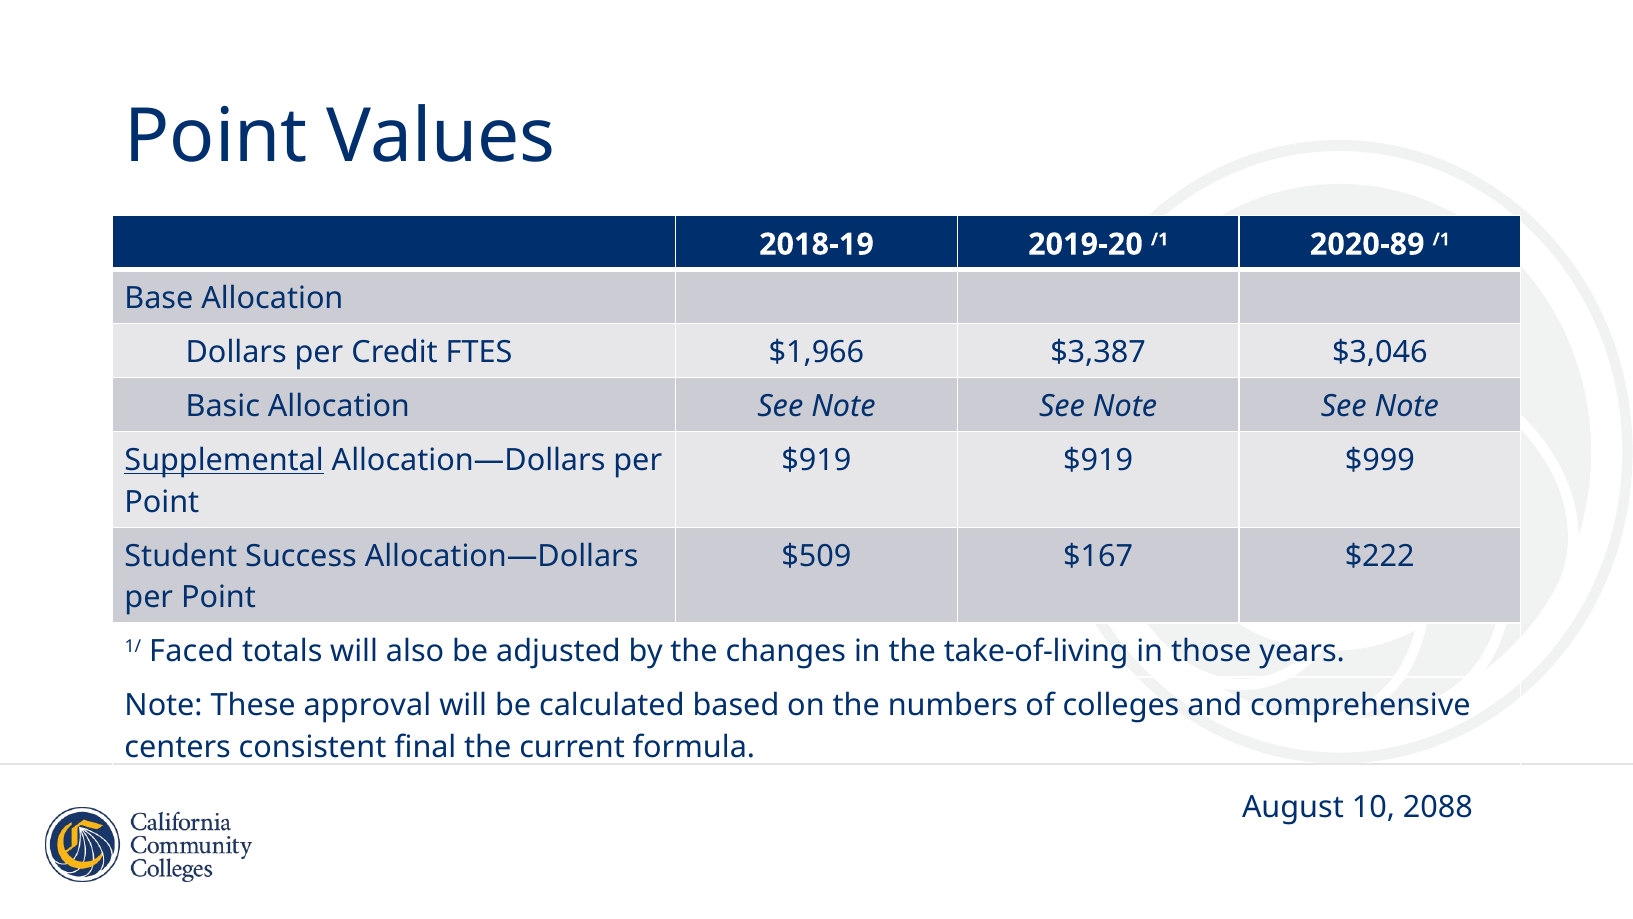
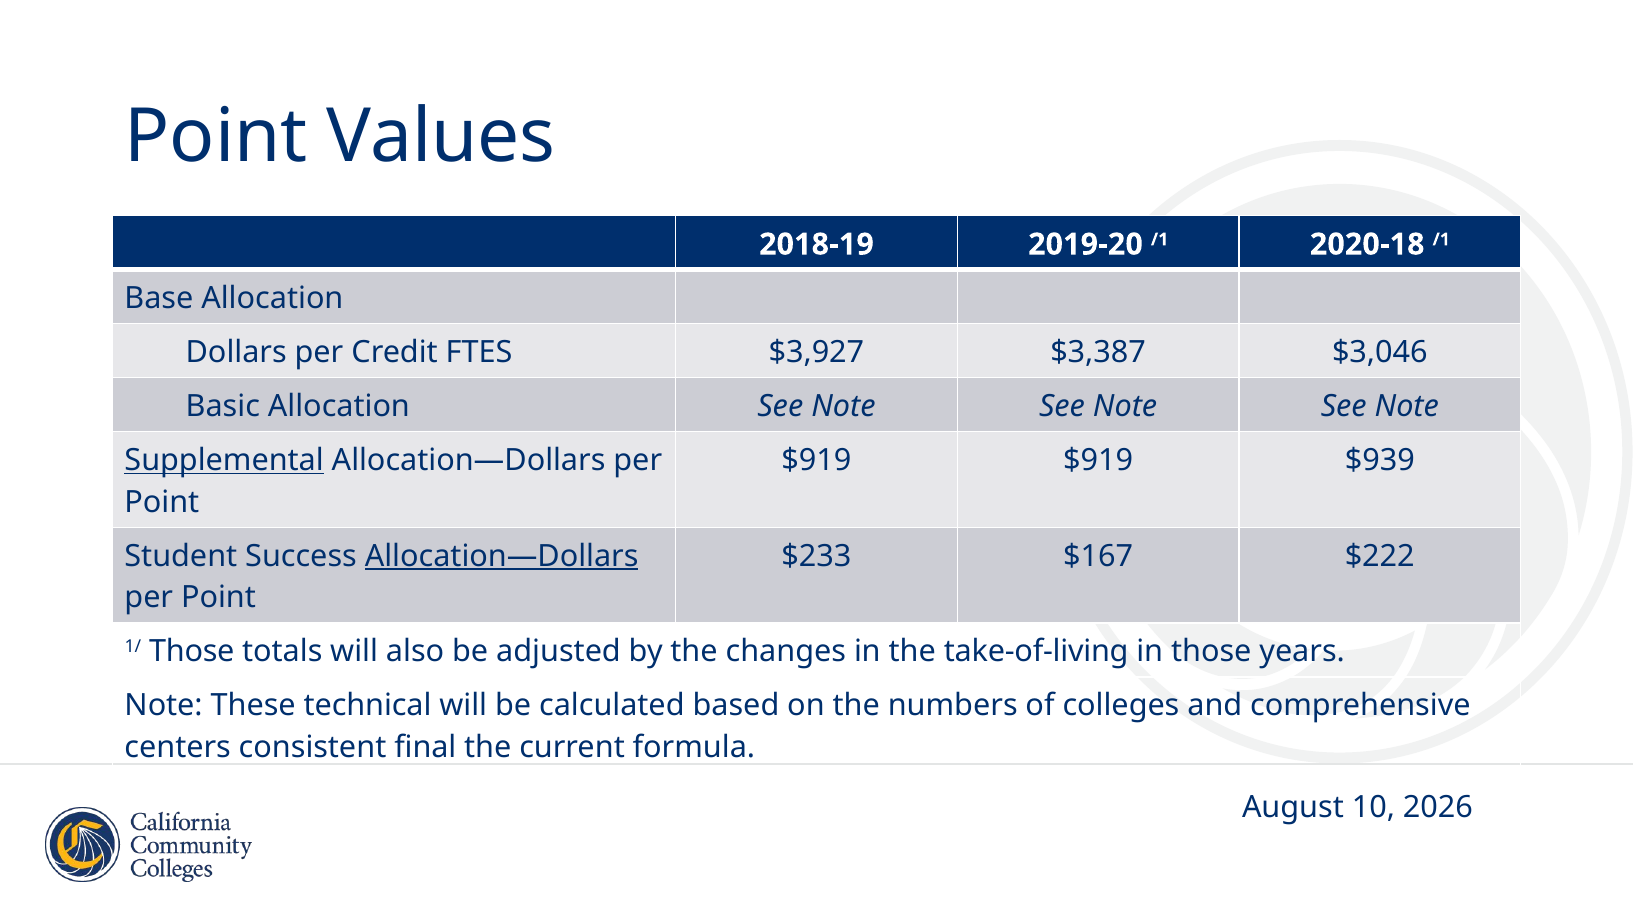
2020-89: 2020-89 -> 2020-18 (1367, 244)
$1,966: $1,966 -> $3,927 (816, 352)
$999: $999 -> $939 (1380, 460)
Allocation—Dollars underline: none -> present (502, 556)
$509: $509 -> $233 (816, 556)
1/ Faced: Faced -> Those (192, 651)
approval: approval -> technical (368, 705)
2088: 2088 -> 2026 (1438, 807)
